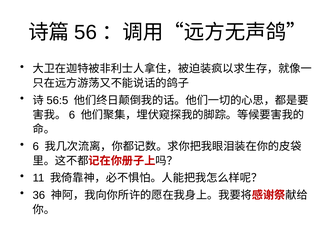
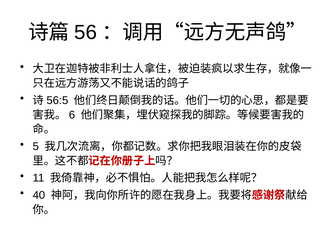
6: 6 -> 5 (36, 147)
36: 36 -> 40 (39, 195)
